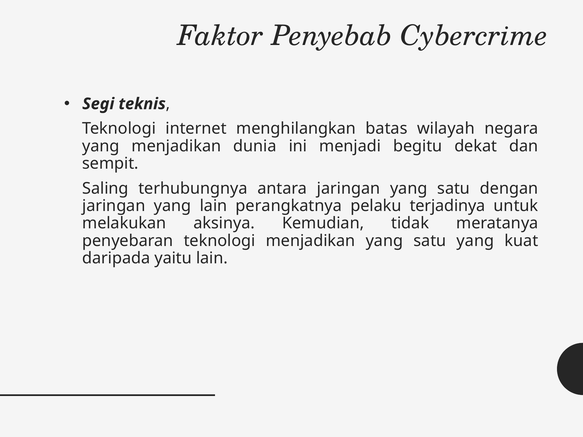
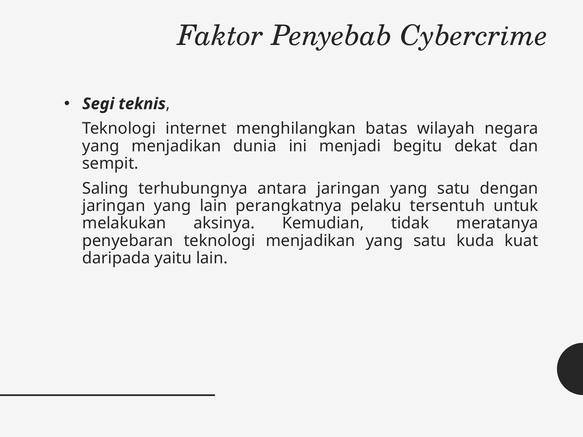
terjadinya: terjadinya -> tersentuh (447, 206)
satu yang: yang -> kuda (475, 241)
